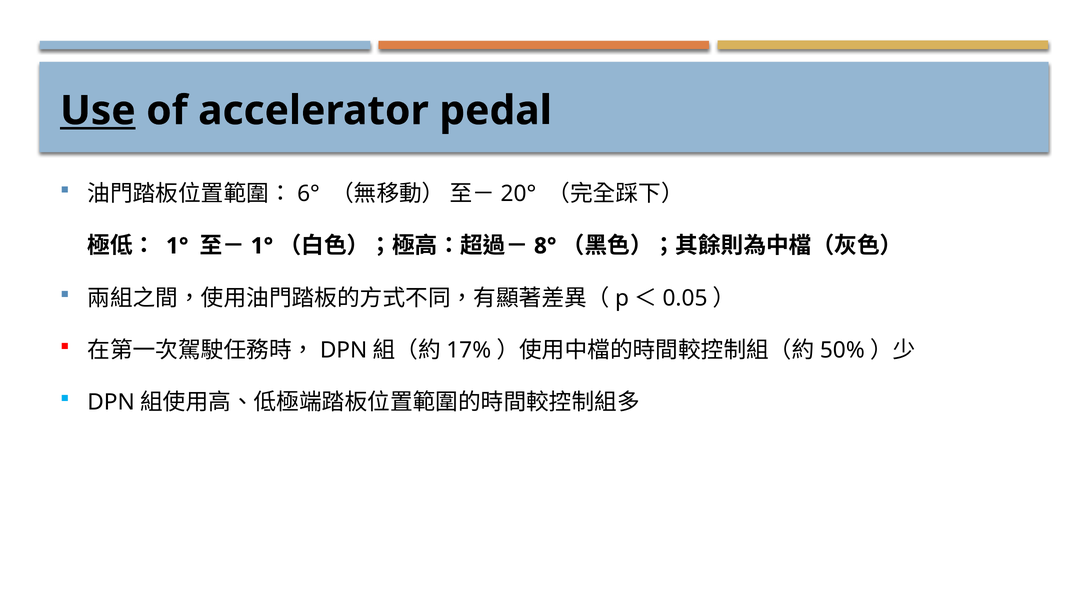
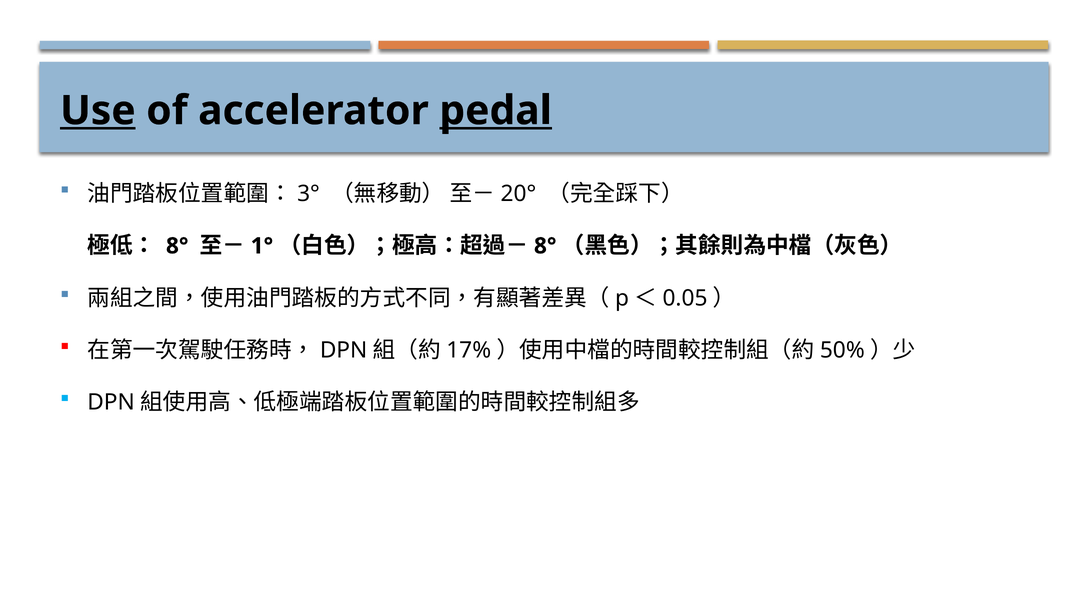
pedal underline: none -> present (496, 111)
6°: 6° -> 3° (308, 194)
1°: 1° -> 8° (177, 246)
